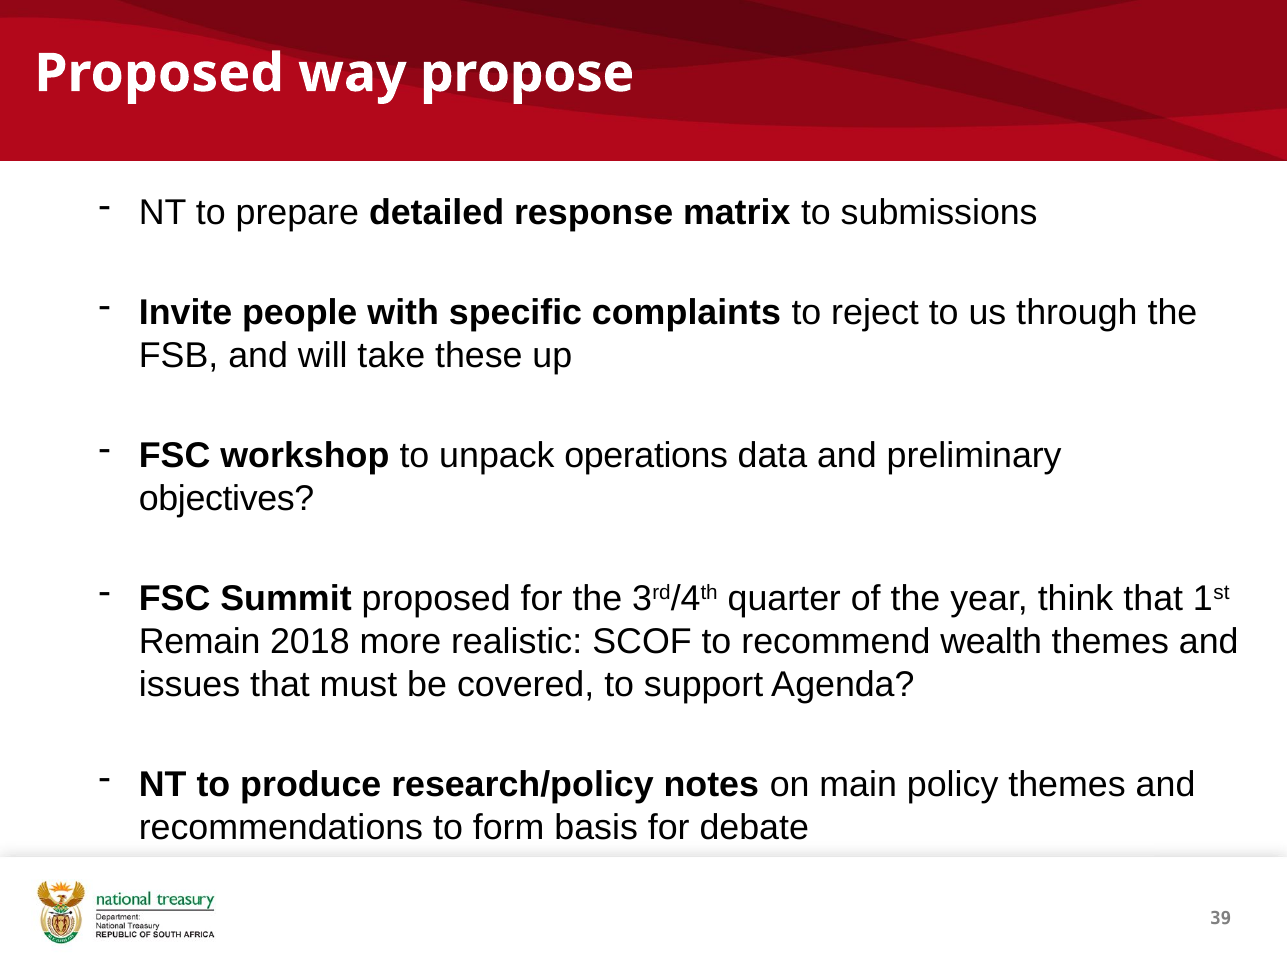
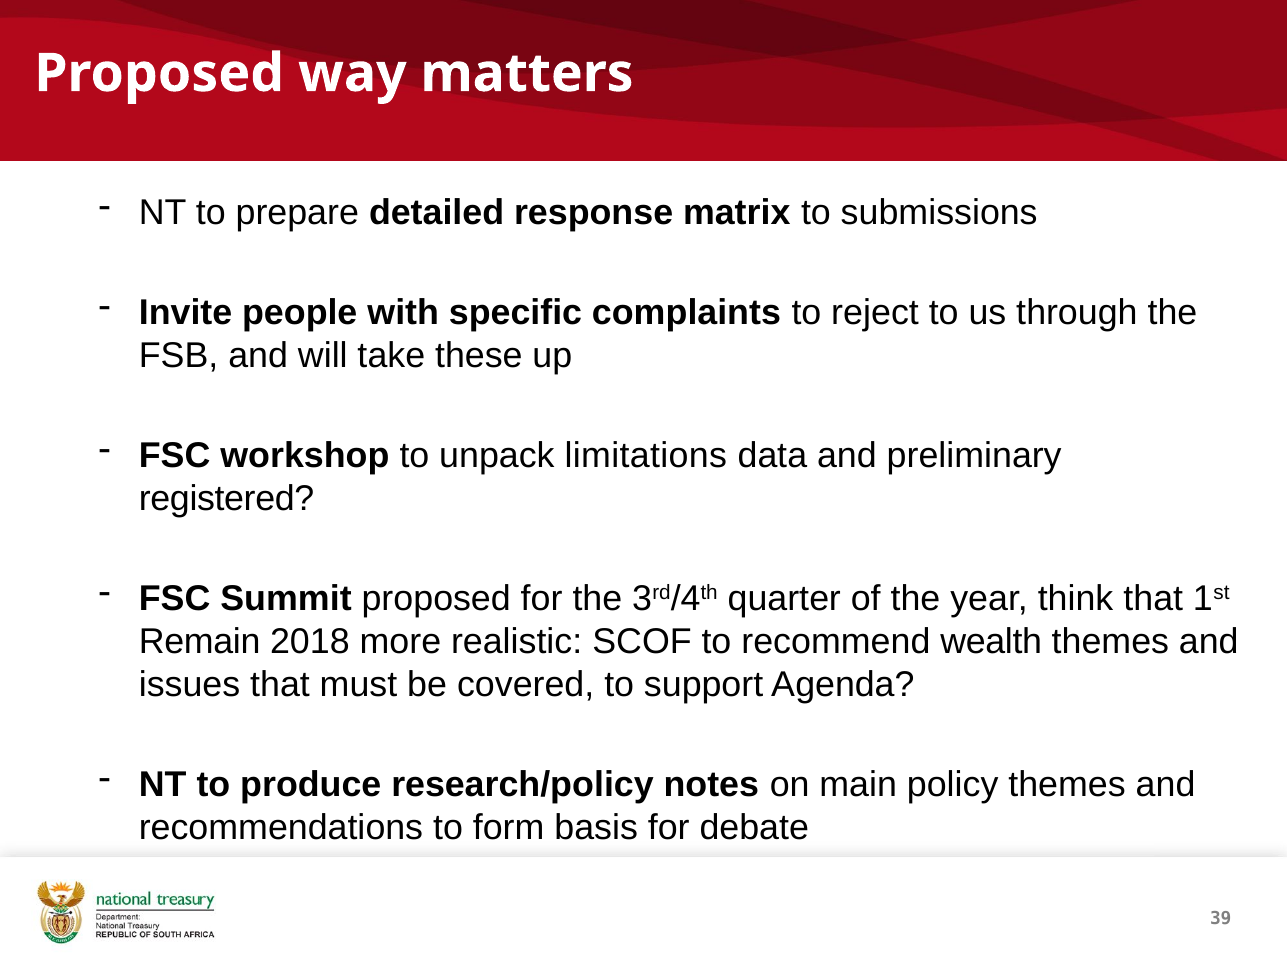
propose: propose -> matters (527, 73)
operations: operations -> limitations (646, 456)
objectives: objectives -> registered (227, 499)
